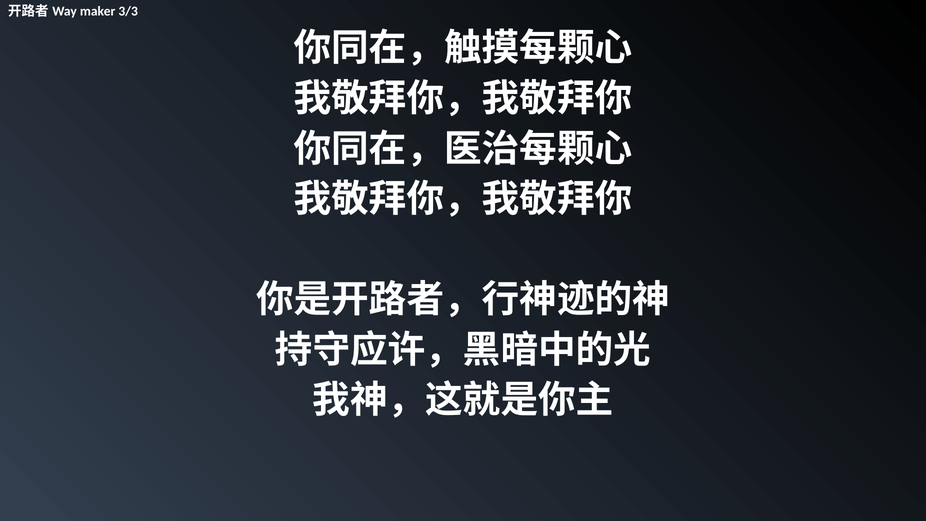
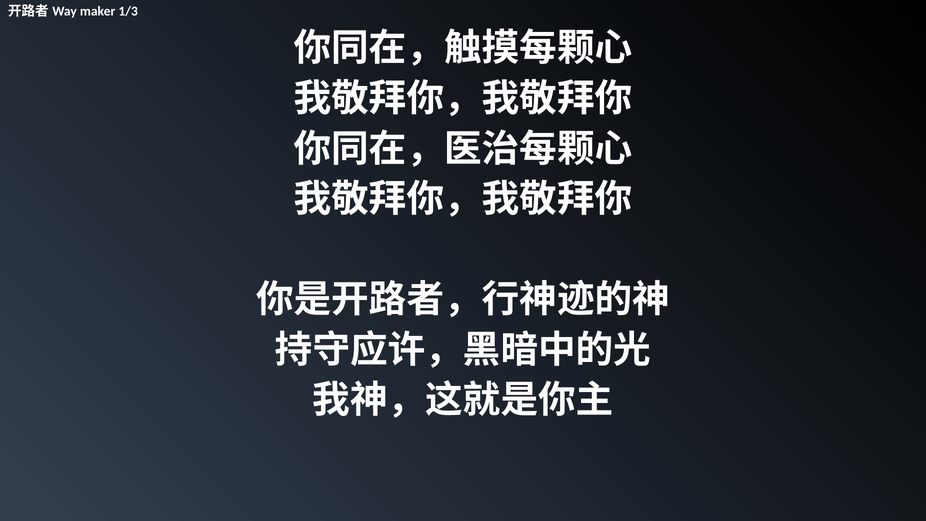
3/3: 3/3 -> 1/3 (128, 11)
